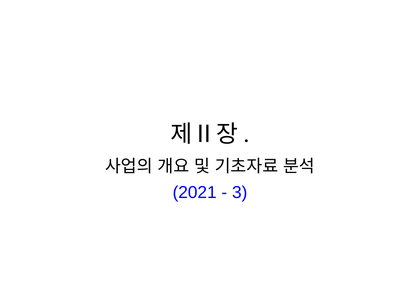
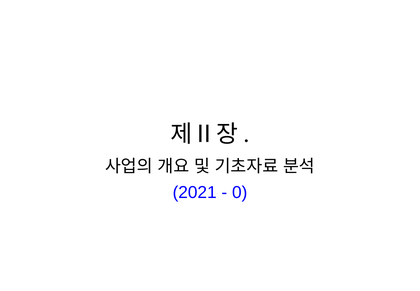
3: 3 -> 0 (240, 192)
